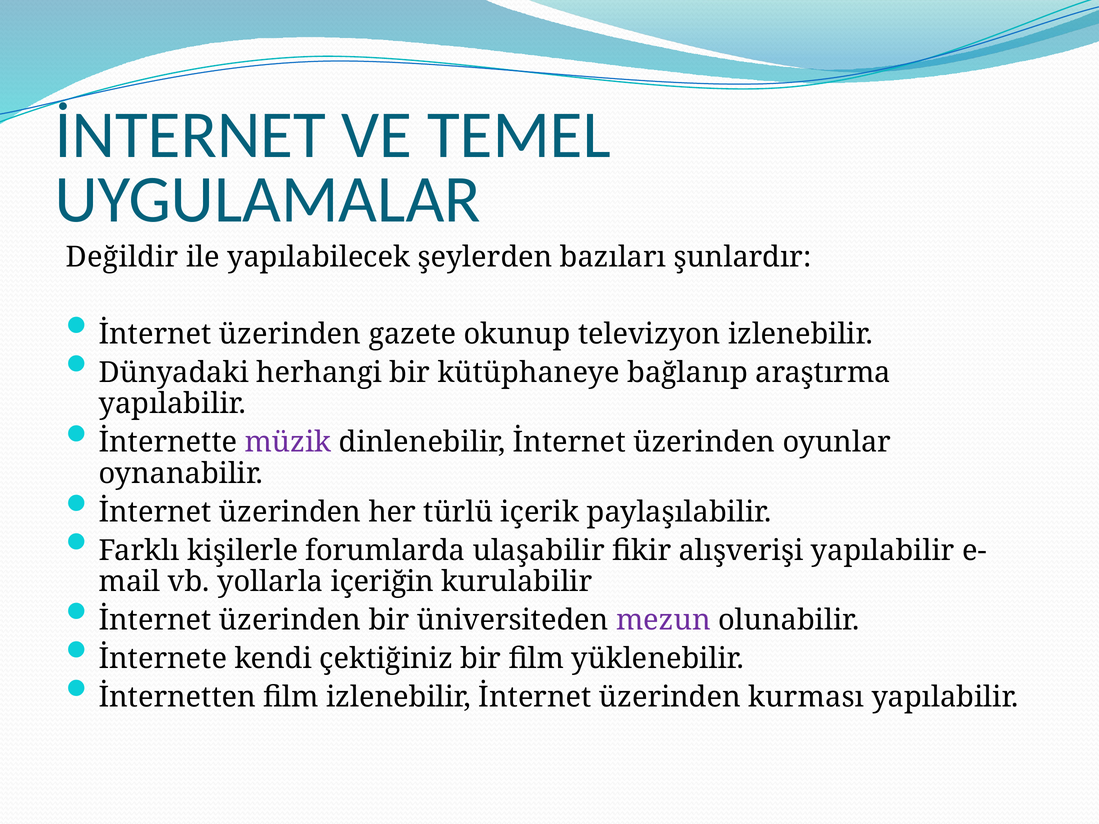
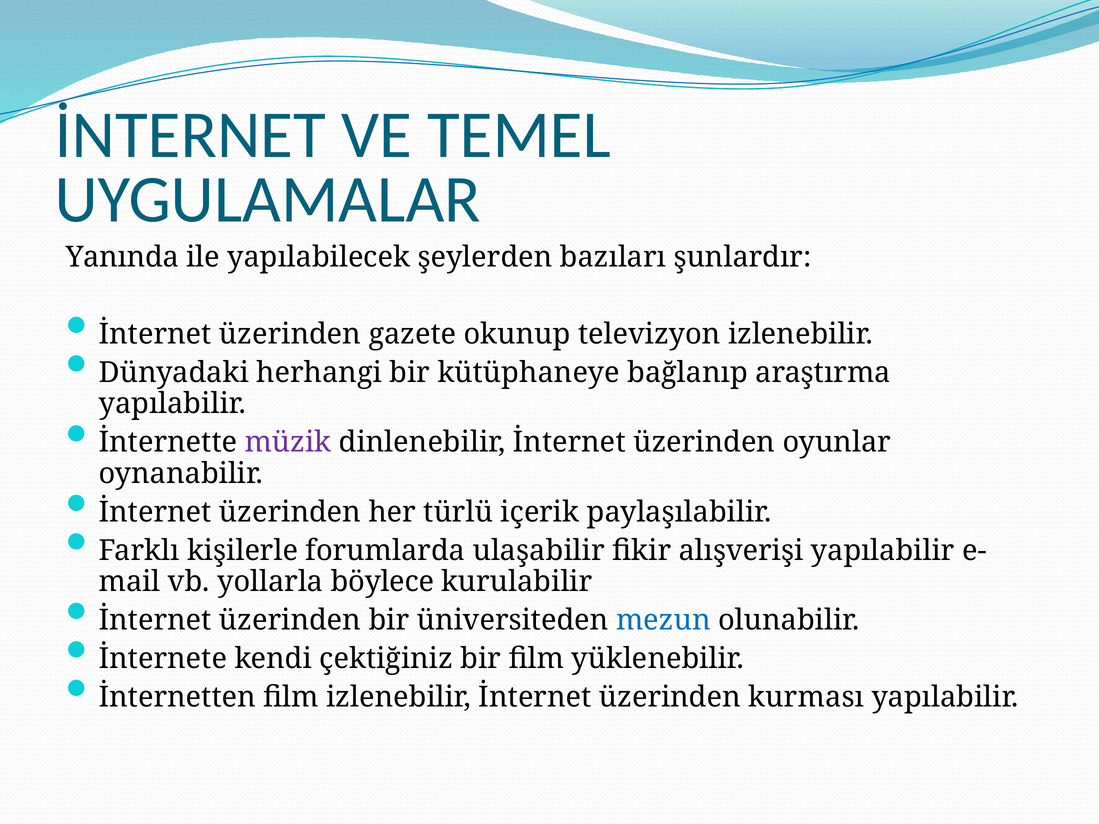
Değildir: Değildir -> Yanında (122, 257)
içeriğin: içeriğin -> böylece (382, 582)
mezun colour: purple -> blue (663, 620)
